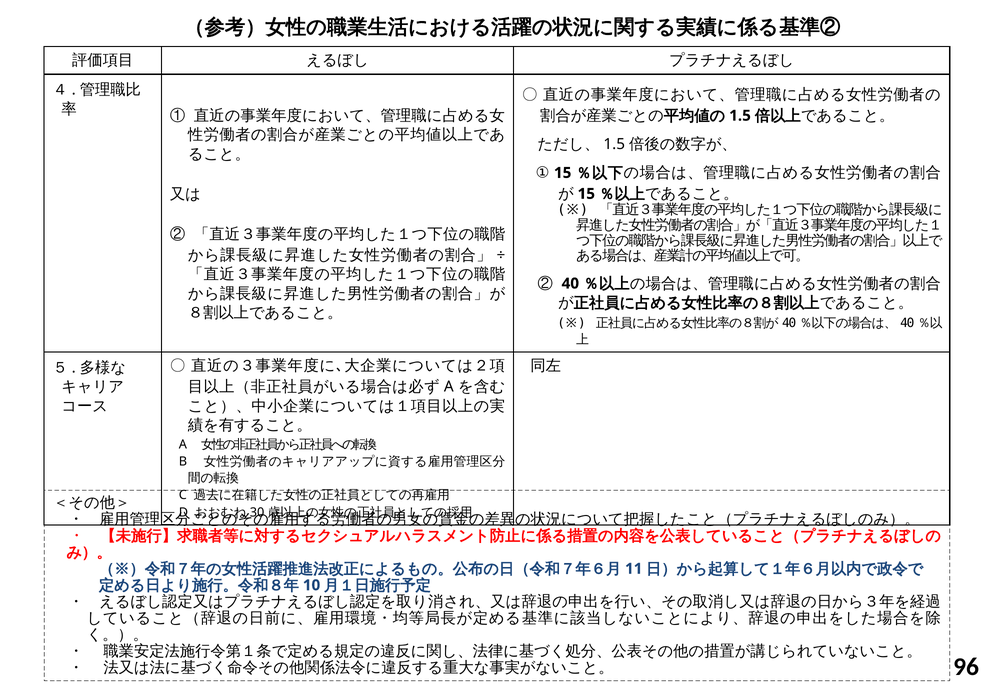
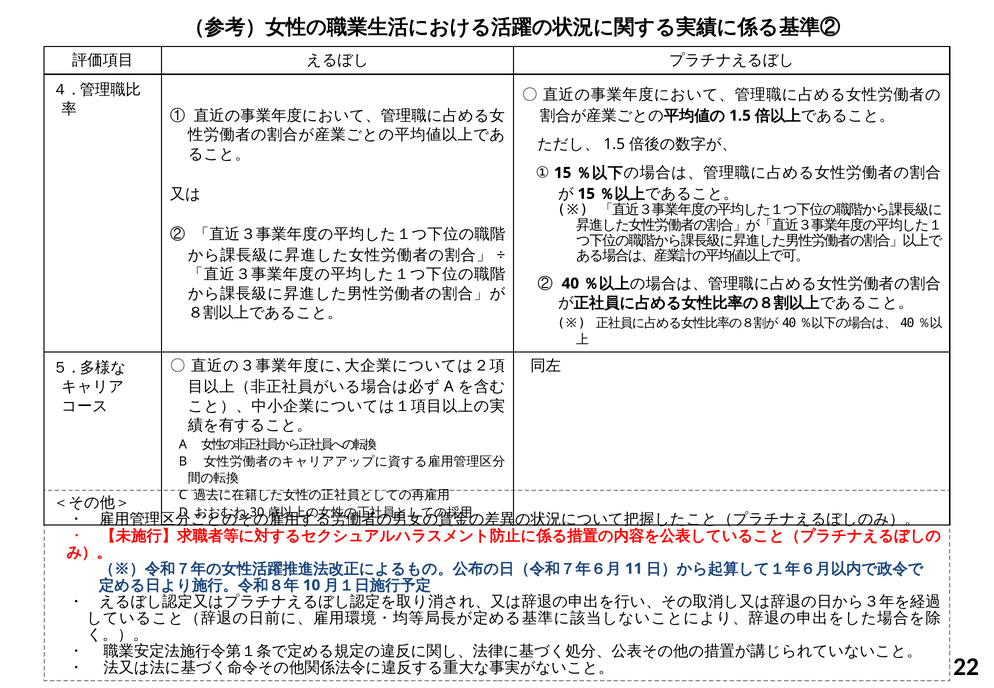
96: 96 -> 22 (966, 667)
